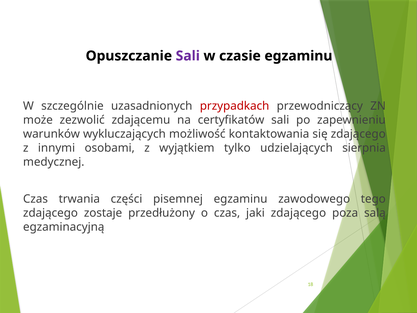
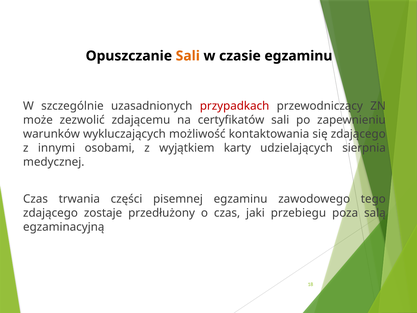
Sali colour: purple -> orange (188, 56)
tylko: tylko -> karty (237, 148)
jaki zdającego: zdającego -> przebiegu (298, 213)
